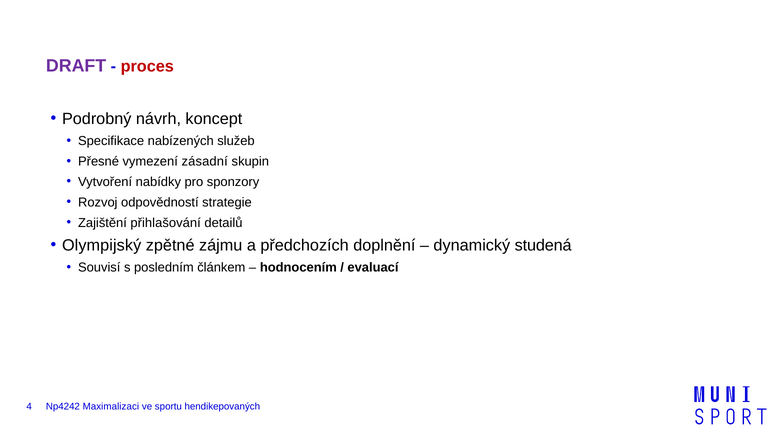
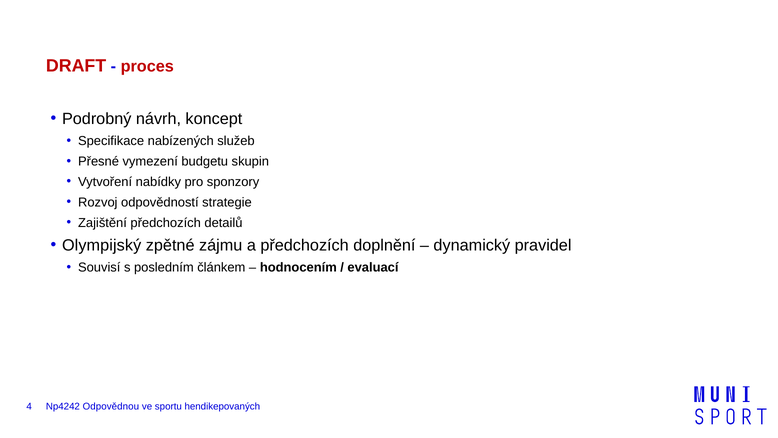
DRAFT colour: purple -> red (76, 66)
zásadní: zásadní -> budgetu (205, 161)
Zajištění přihlašování: přihlašování -> předchozích (166, 223)
studená: studená -> pravidel (543, 245)
Maximalizaci: Maximalizaci -> Odpovědnou (111, 406)
